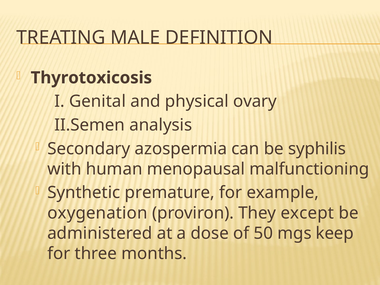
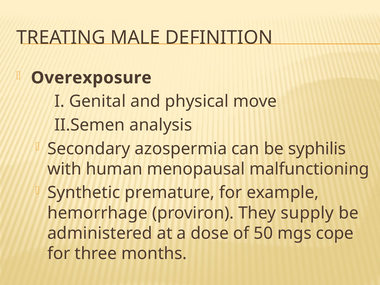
Thyrotoxicosis: Thyrotoxicosis -> Overexposure (91, 78)
ovary: ovary -> move (255, 101)
oxygenation: oxygenation -> hemorrhage (97, 213)
except: except -> supply (307, 213)
keep: keep -> cope (335, 233)
